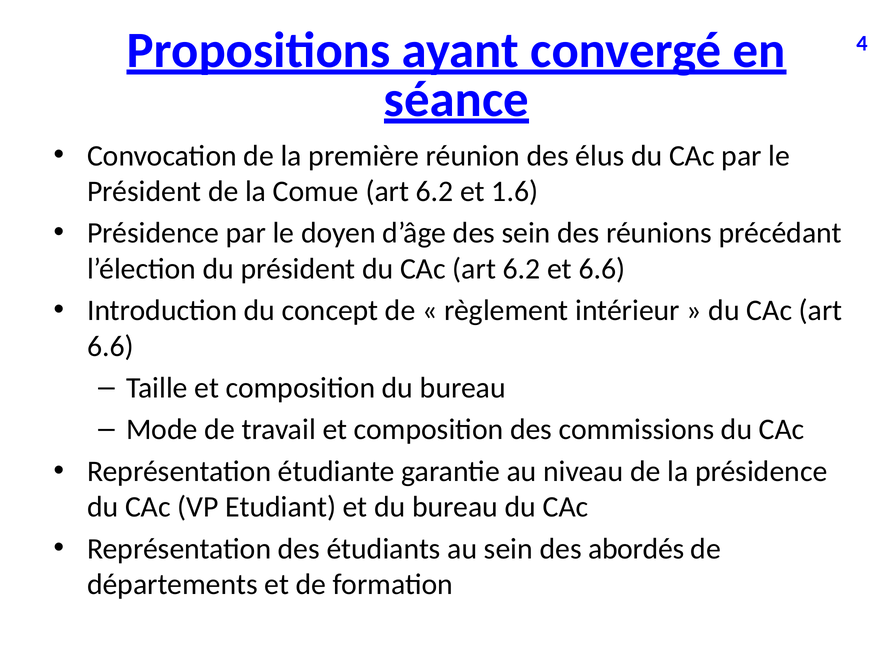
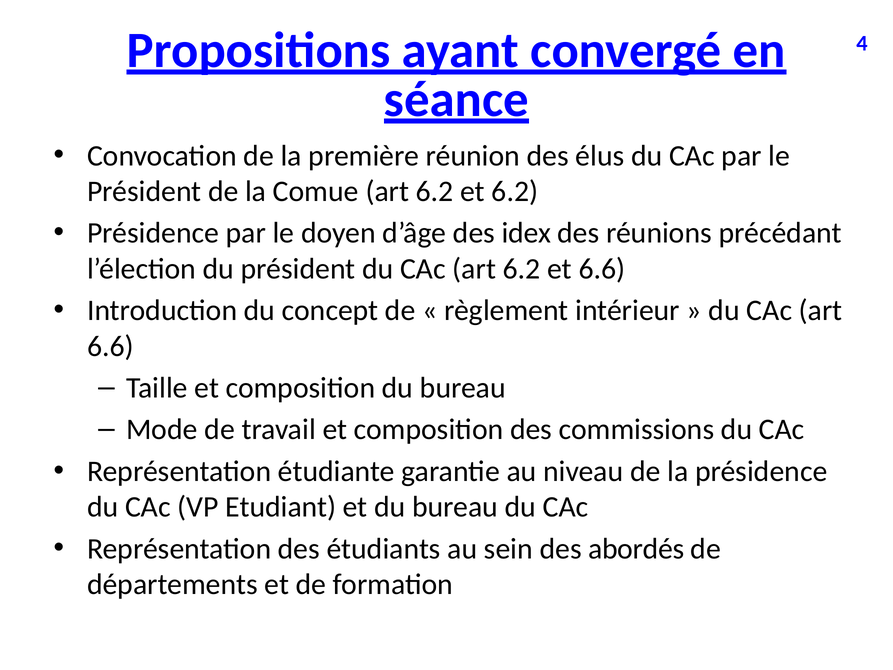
et 1.6: 1.6 -> 6.2 (515, 191)
des sein: sein -> idex (526, 233)
